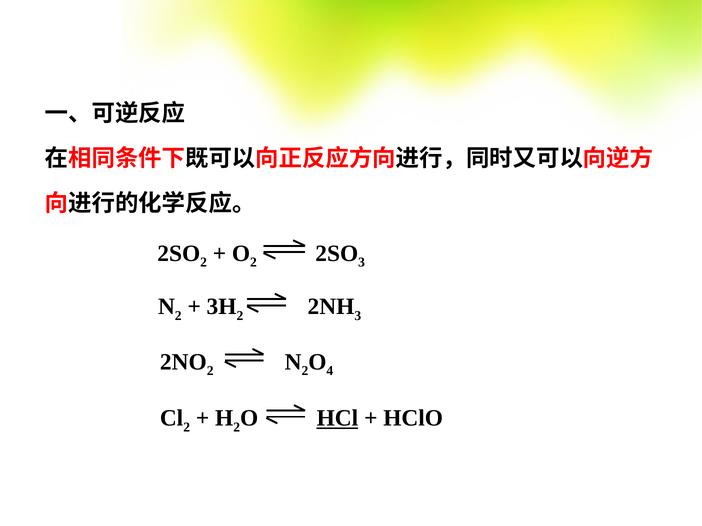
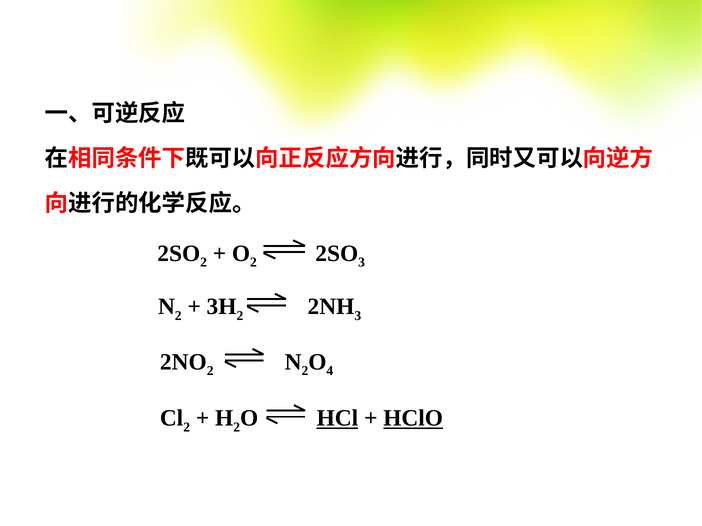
HClO underline: none -> present (413, 419)
